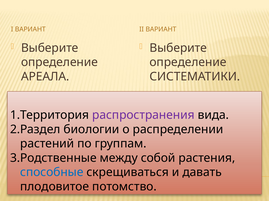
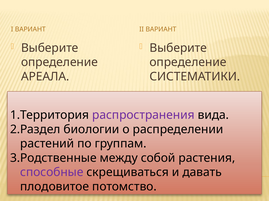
способные colour: blue -> purple (52, 173)
